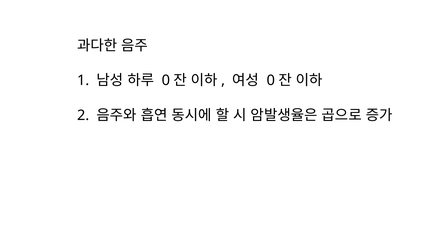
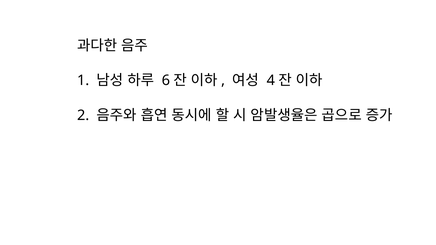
0: 0 -> 6 (166, 81)
0: 0 -> 4 (271, 81)
